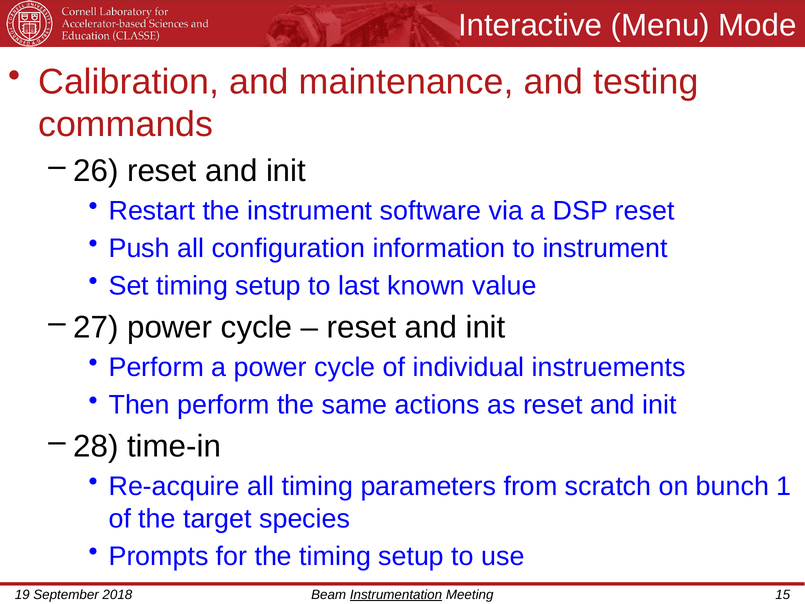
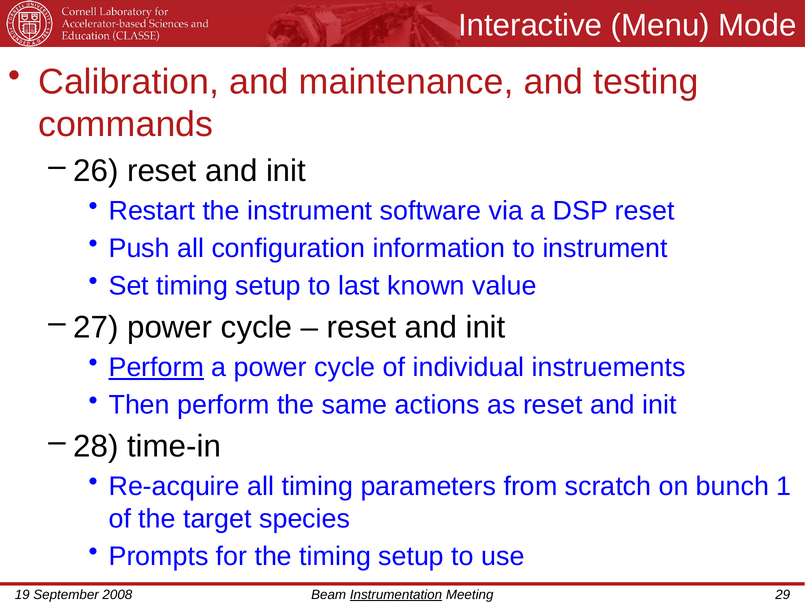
Perform underline: none -> present (156, 367)
2018: 2018 -> 2008 (117, 595)
15: 15 -> 29 (783, 595)
